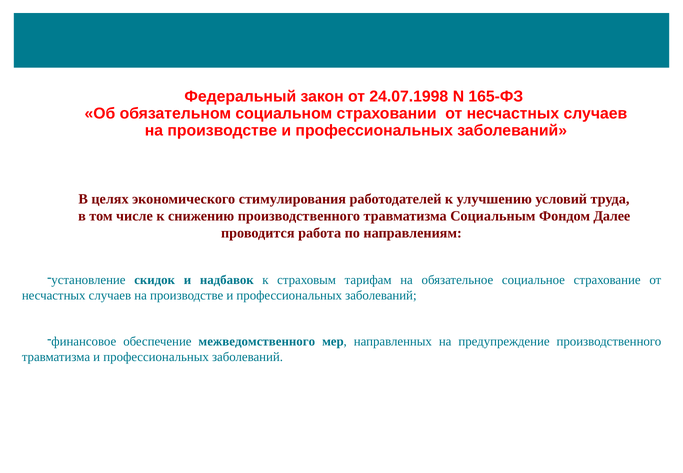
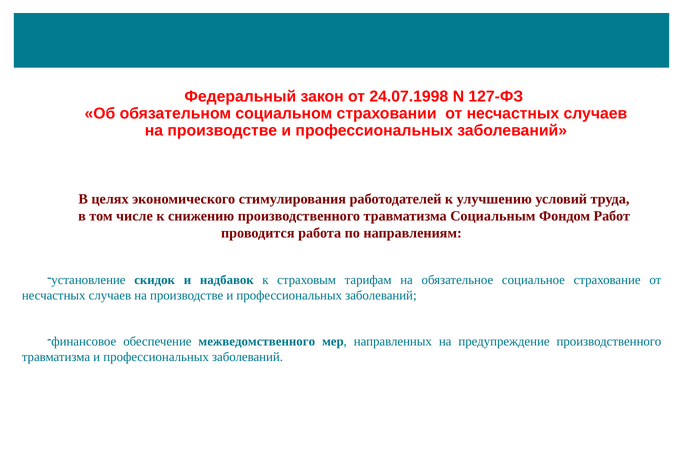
165-ФЗ: 165-ФЗ -> 127-ФЗ (496, 97)
Далее: Далее -> Работ (612, 216)
